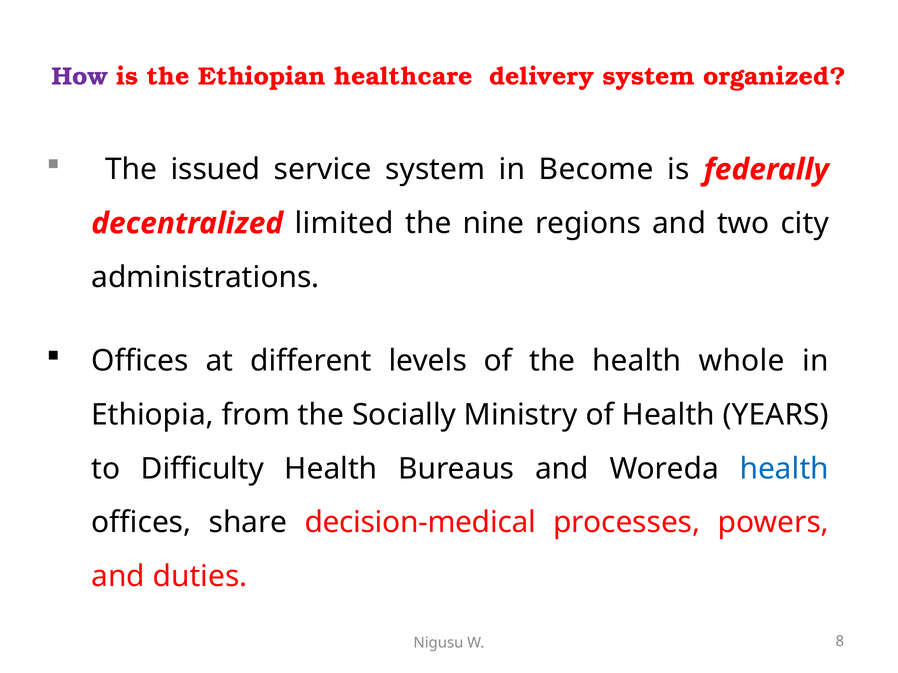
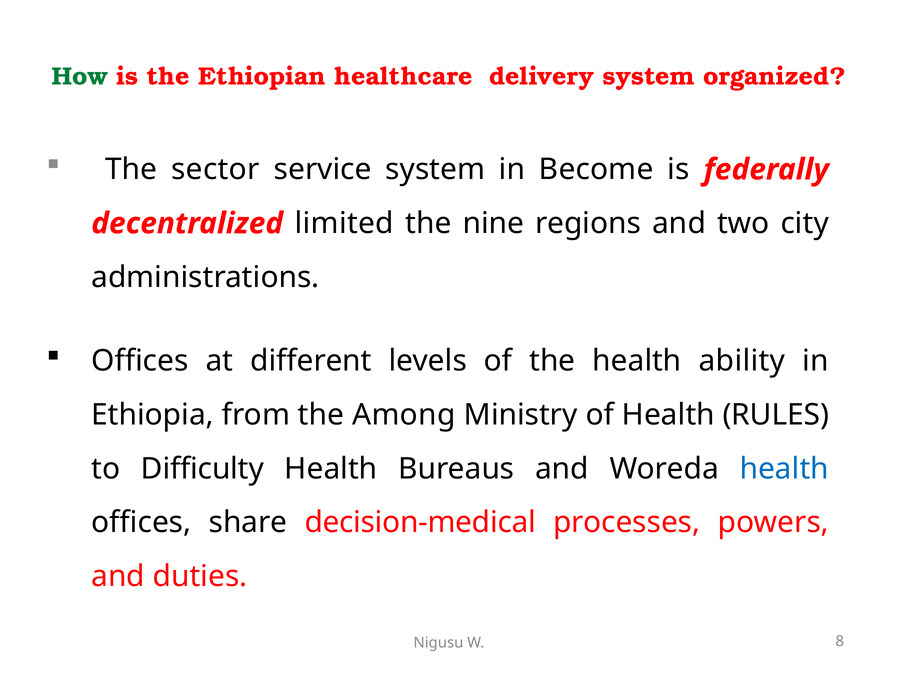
How colour: purple -> green (80, 77)
issued: issued -> sector (215, 170)
whole: whole -> ability (742, 361)
Socially: Socially -> Among (404, 415)
YEARS: YEARS -> RULES (776, 415)
